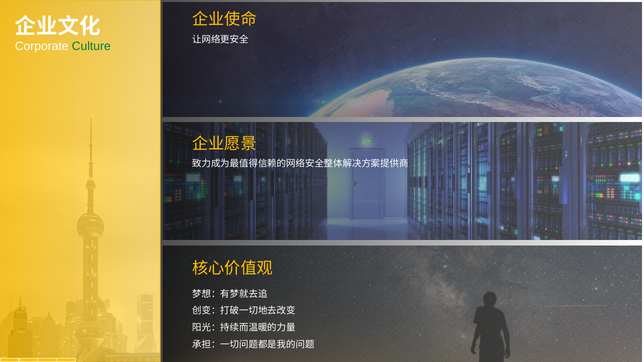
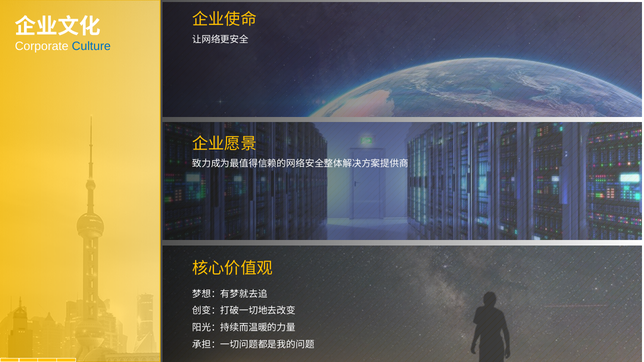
Culture colour: green -> blue (91, 46)
